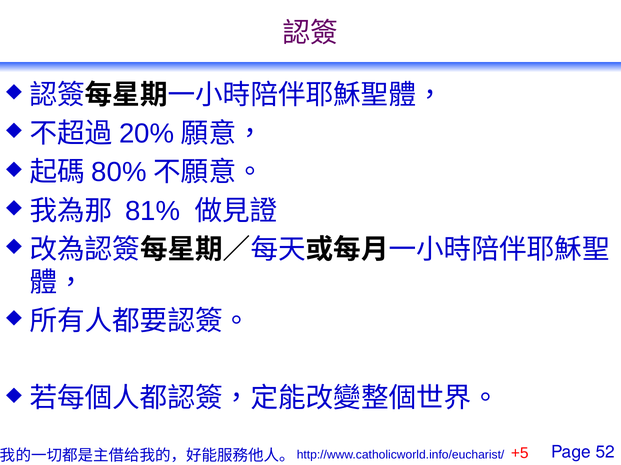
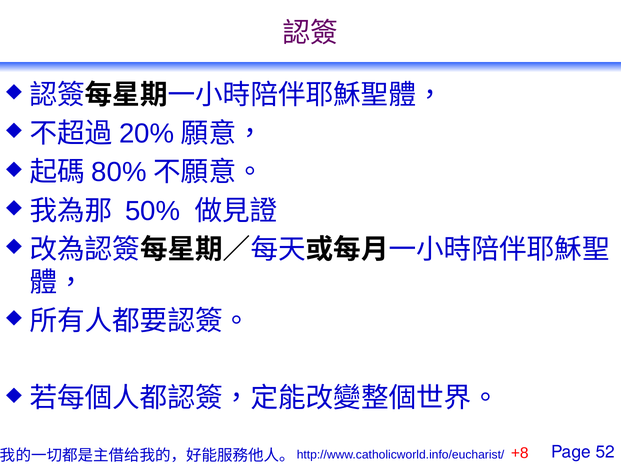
81%: 81% -> 50% (153, 211)
+5: +5 -> +8 (520, 454)
